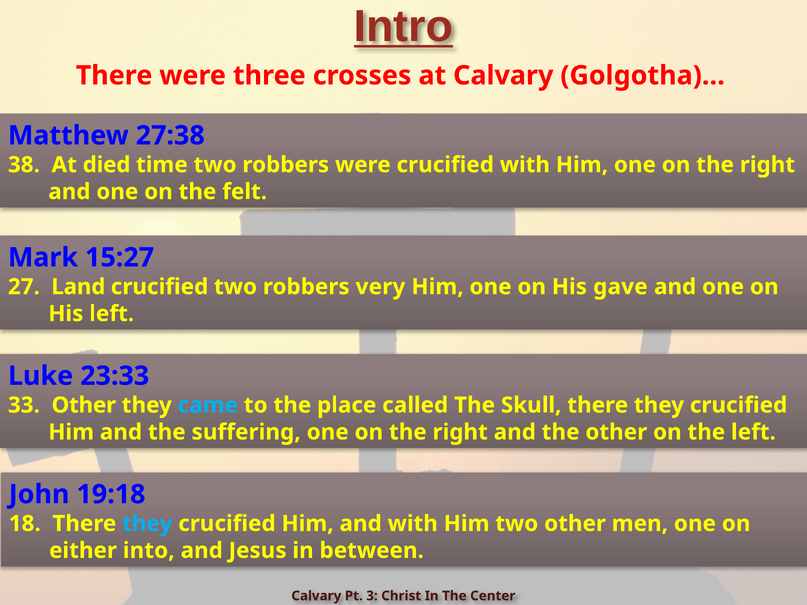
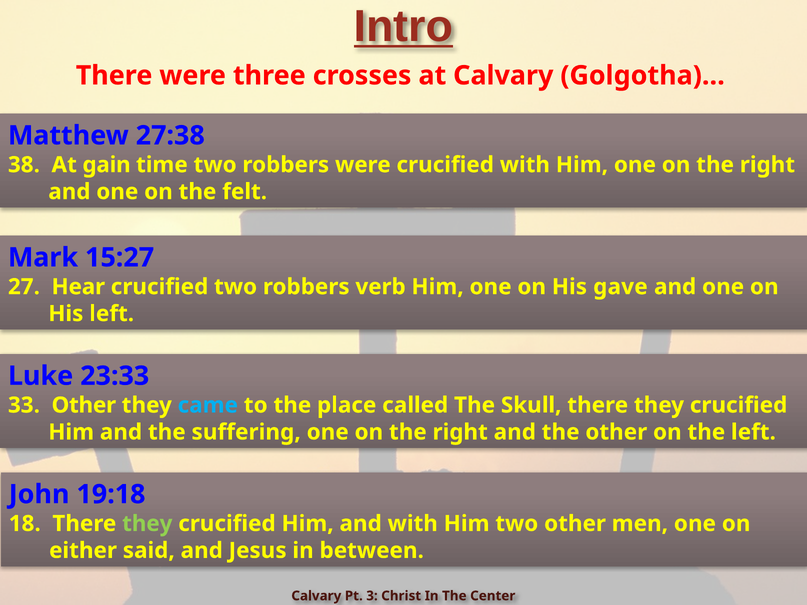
died: died -> gain (107, 165)
Land: Land -> Hear (78, 287)
very: very -> verb (381, 287)
they colour: light blue -> light green (147, 524)
into: into -> said (149, 551)
